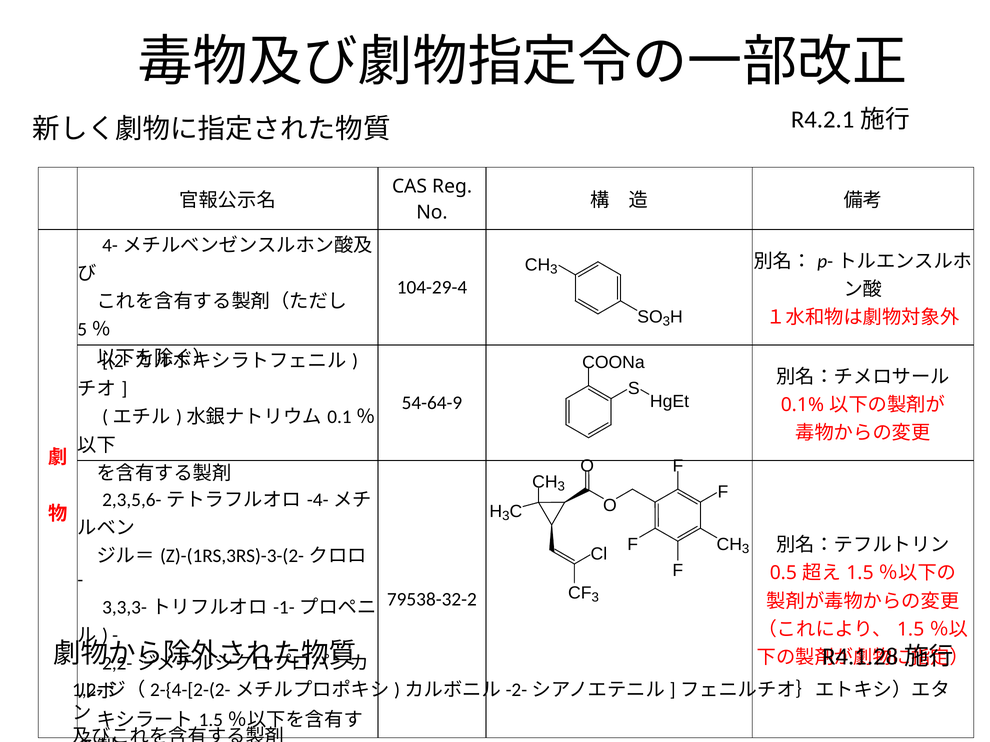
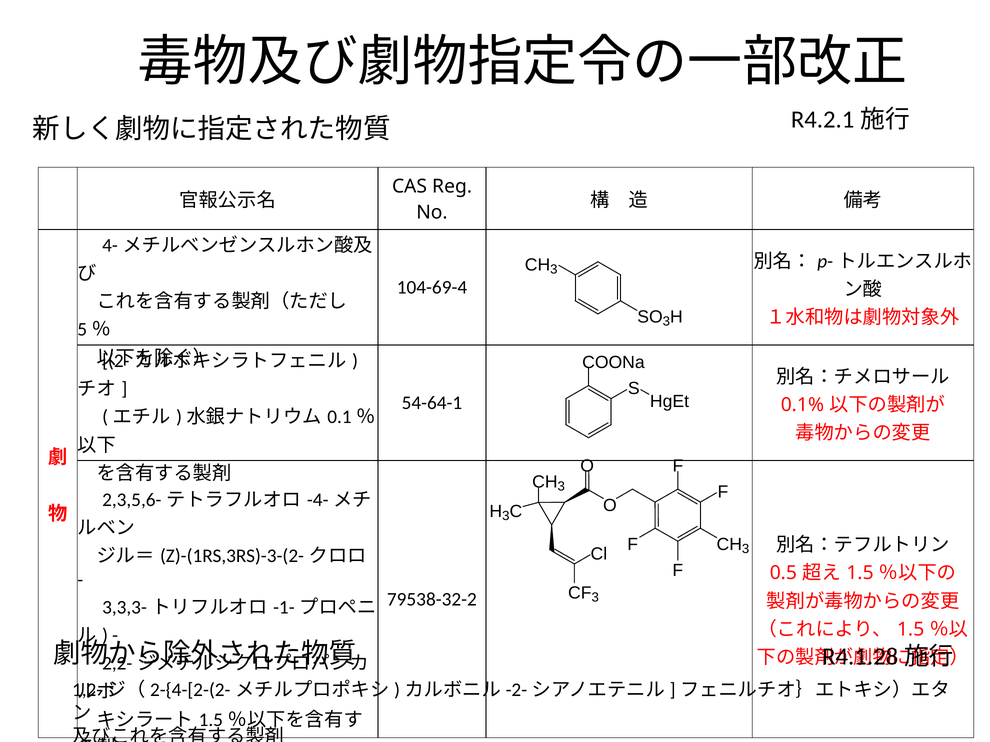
104-29-4: 104-29-4 -> 104-69-4 (432, 288)
54-64-9: 54-64-9 -> 54-64-1 (432, 403)
